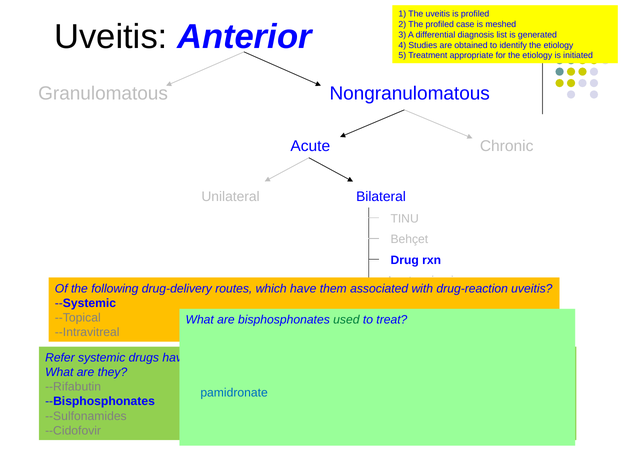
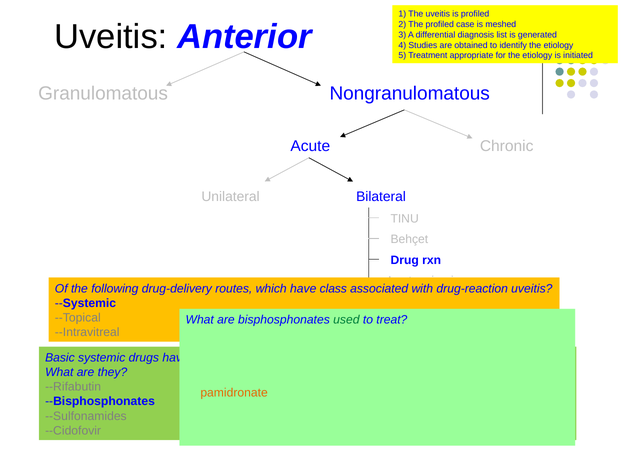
them: them -> class (333, 289)
Refer: Refer -> Basic (60, 358)
pamidronate colour: blue -> orange (234, 393)
